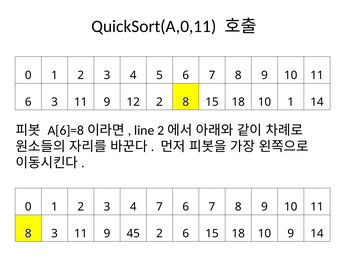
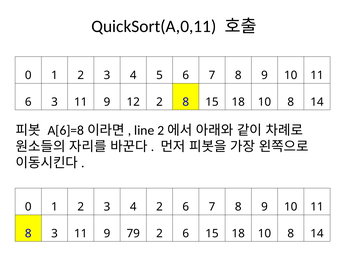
1: 1 -> 8 (291, 102)
4 7: 7 -> 2 (159, 207)
45: 45 -> 79 (133, 233)
9: 9 -> 8 (291, 233)
